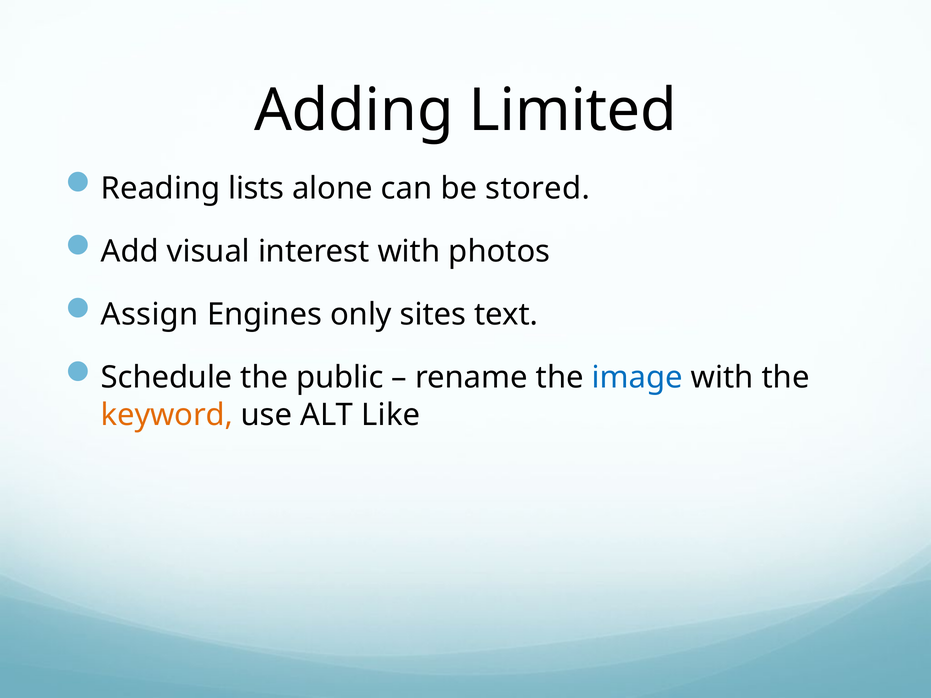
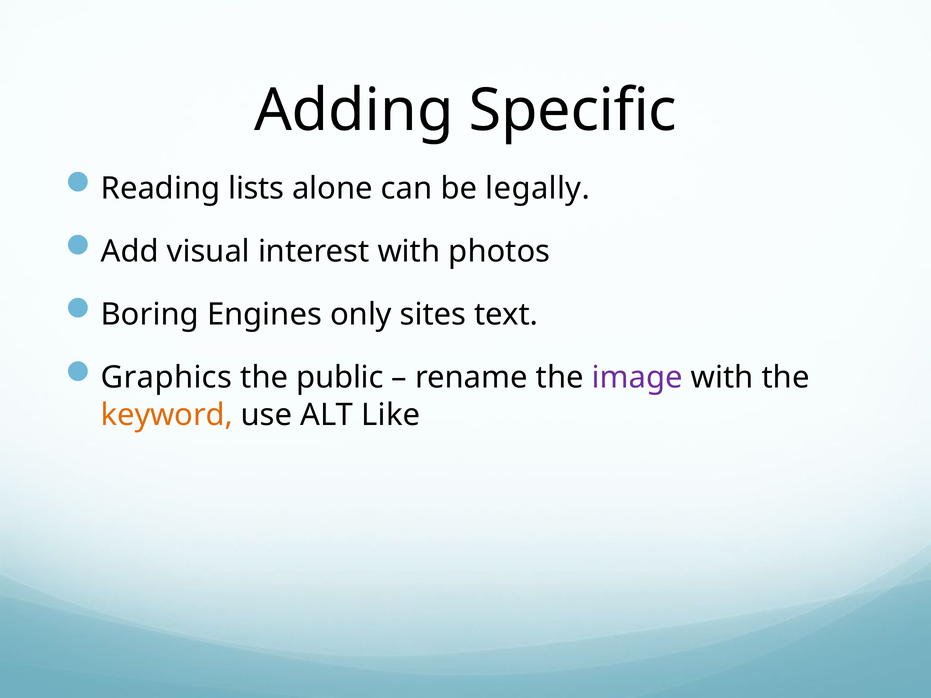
Limited: Limited -> Specific (573, 111)
stored: stored -> legally (538, 188)
Assign: Assign -> Boring (150, 315)
Schedule: Schedule -> Graphics (166, 378)
image colour: blue -> purple (637, 378)
